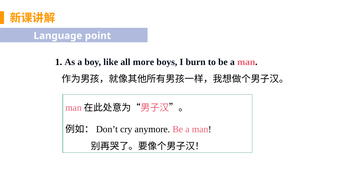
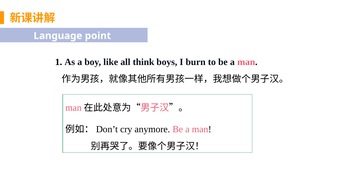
more: more -> think (144, 62)
